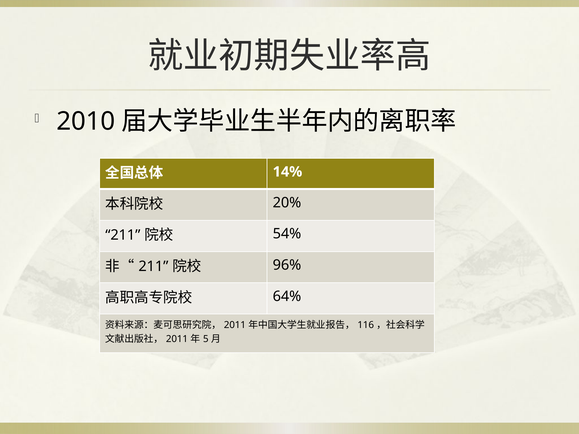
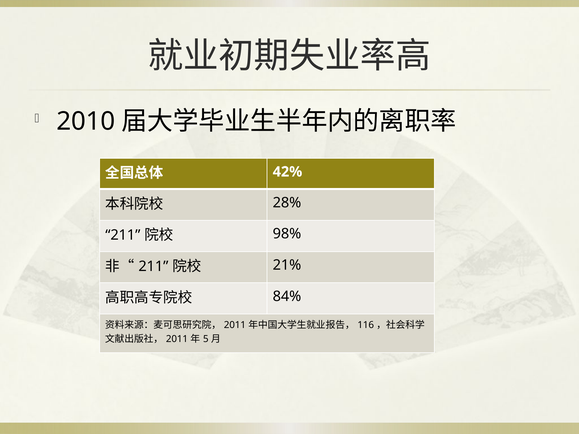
14%: 14% -> 42% (287, 172)
20%: 20% -> 28% (287, 203)
54%: 54% -> 98% (287, 234)
96%: 96% -> 21% (287, 265)
64%: 64% -> 84% (287, 297)
